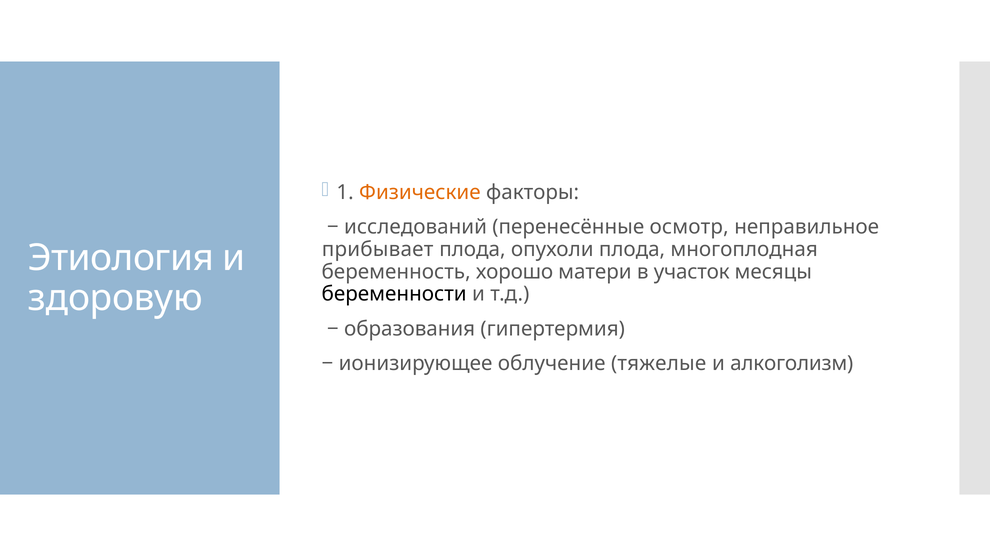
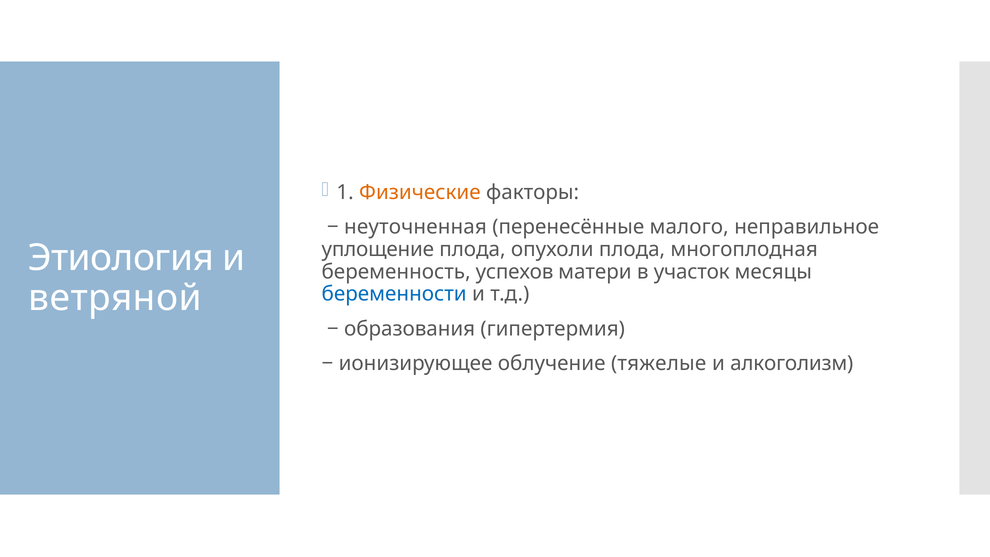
исследований: исследований -> неуточненная (415, 227)
осмотр: осмотр -> малого (689, 227)
прибывает: прибывает -> уплощение (378, 249)
хорошо: хорошо -> успехов (515, 272)
здоровую: здоровую -> ветряной (115, 298)
беременности colour: black -> blue (394, 294)
